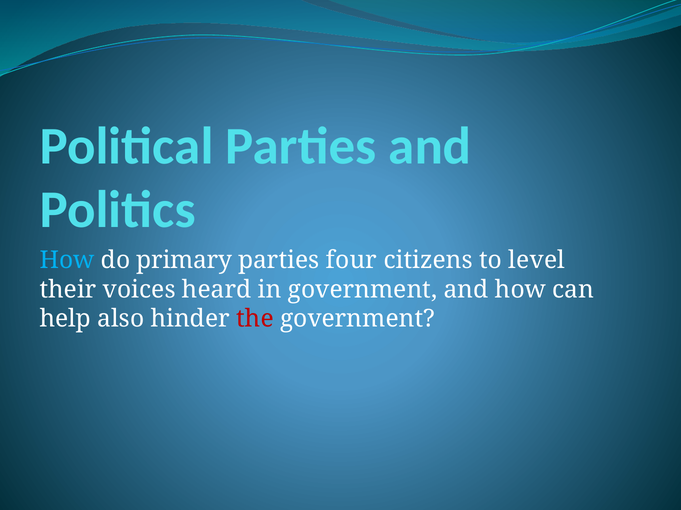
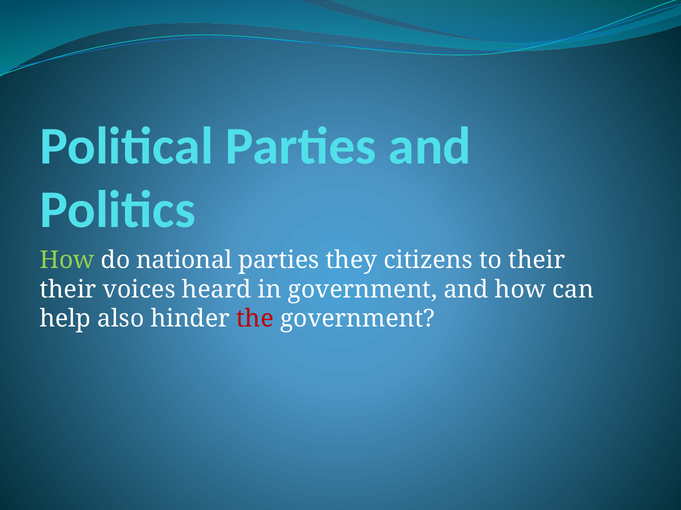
How colour: light blue -> light green (67, 260)
primary: primary -> national (184, 260)
four: four -> they (351, 260)
to level: level -> their (537, 260)
